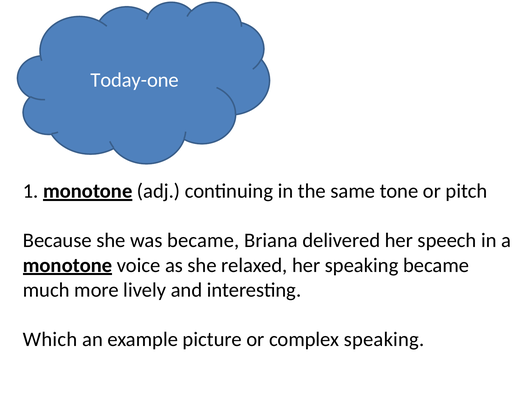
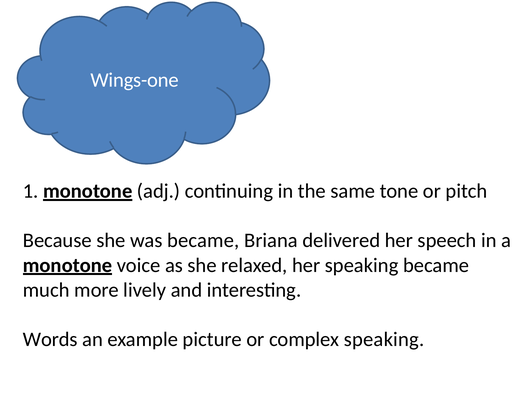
Today-one: Today-one -> Wings-one (135, 80)
Which: Which -> Words (50, 340)
